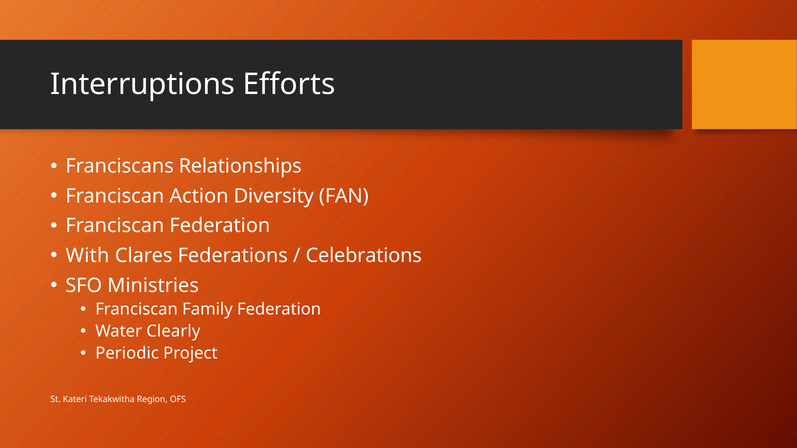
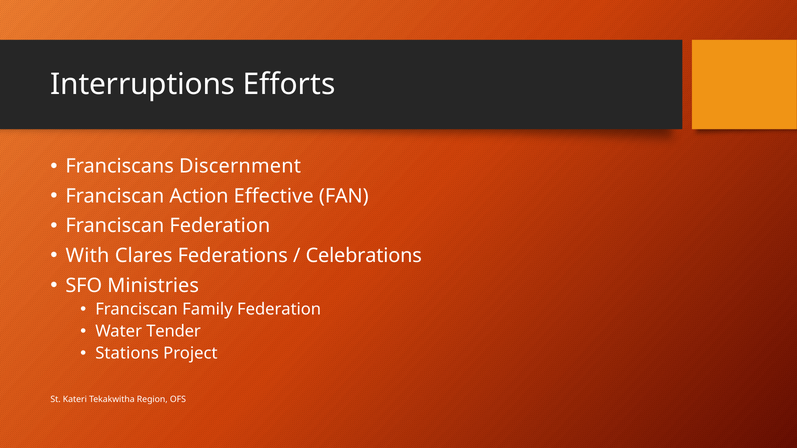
Relationships: Relationships -> Discernment (240, 166)
Diversity: Diversity -> Effective (274, 196)
Clearly: Clearly -> Tender (174, 332)
Periodic: Periodic -> Stations (127, 354)
